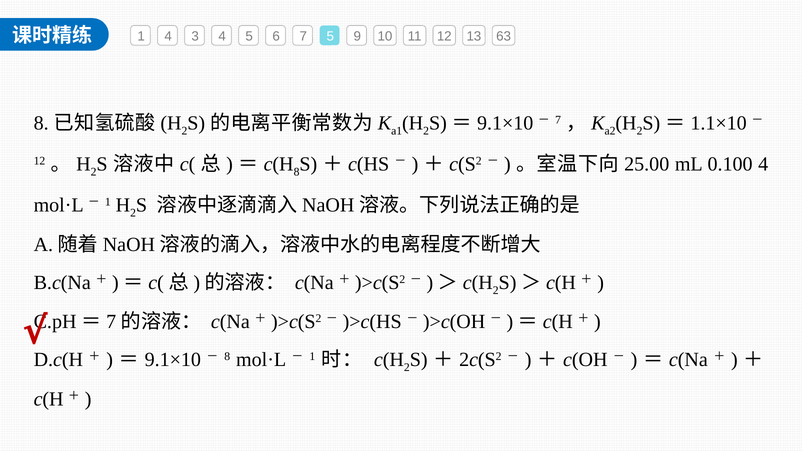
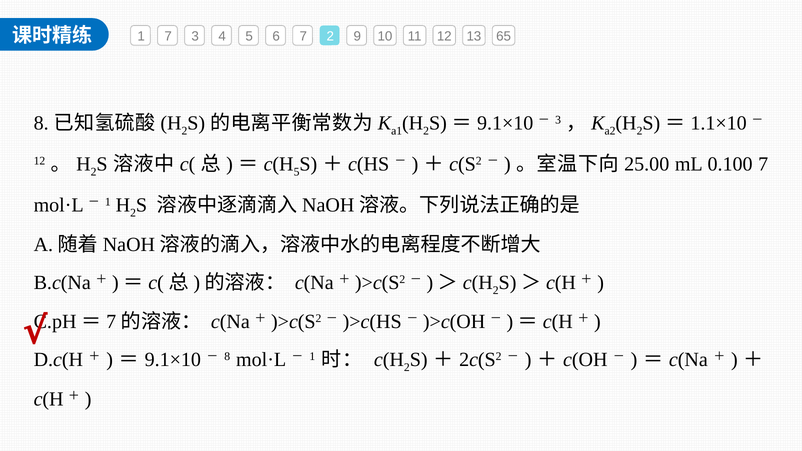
1 4: 4 -> 7 (168, 36)
7 5: 5 -> 2 (330, 36)
63: 63 -> 65 (504, 36)
7: 7 -> 3 (558, 120)
8: 8 -> 5 (297, 172)
0.100 4: 4 -> 7 (763, 164)
